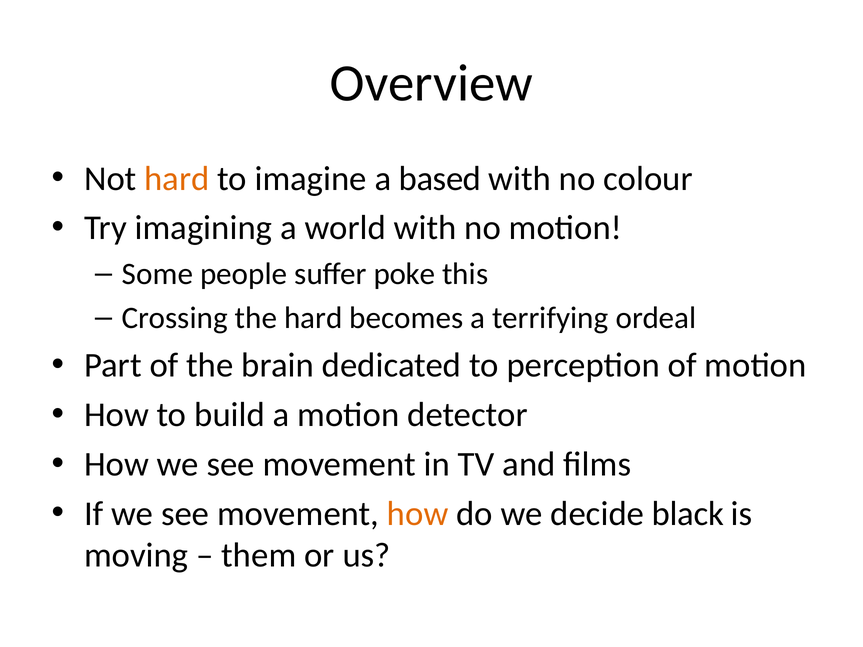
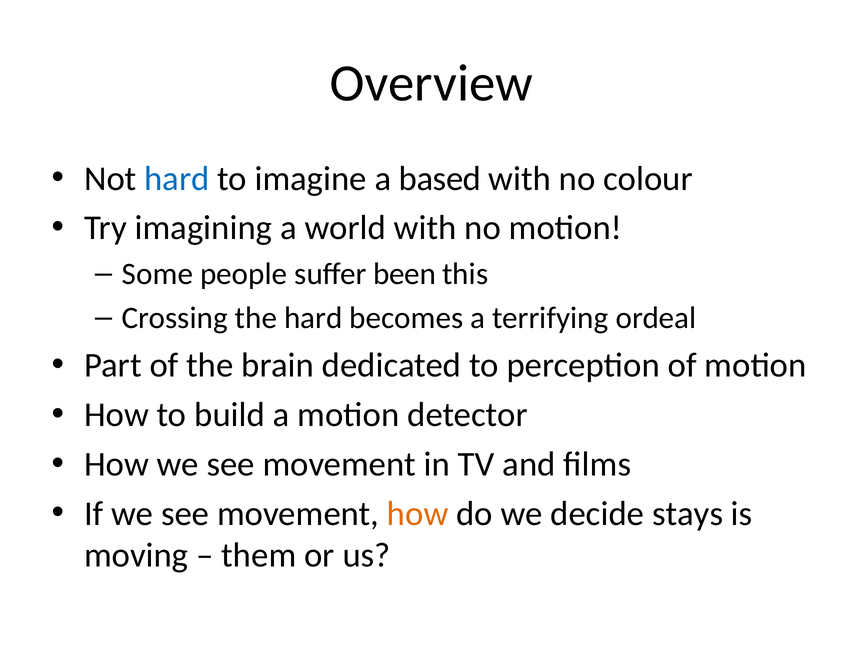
hard colour: orange -> blue (177, 179)
poke: poke -> been (405, 274)
black: black -> stays (688, 514)
